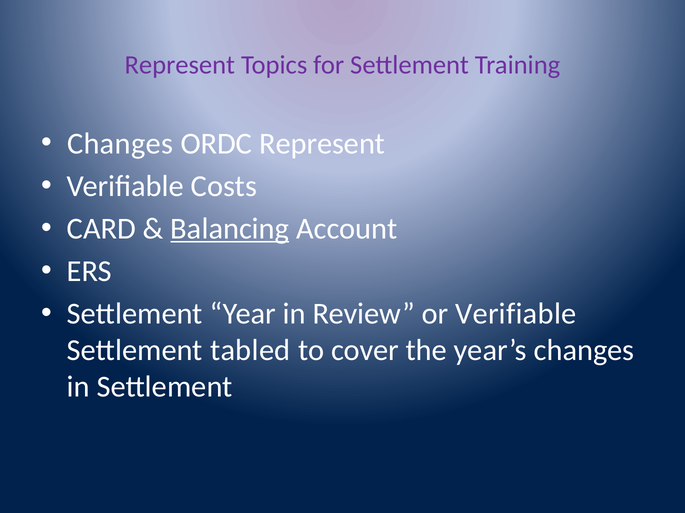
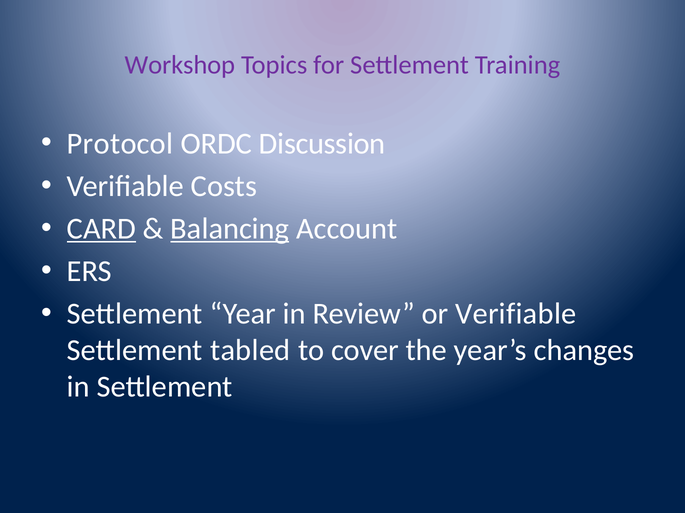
Represent: Represent -> Workshop (180, 65)
Changes: Changes -> Protocol (120, 144)
ORDC Represent: Represent -> Discussion (322, 144)
CARD underline: none -> present (101, 229)
